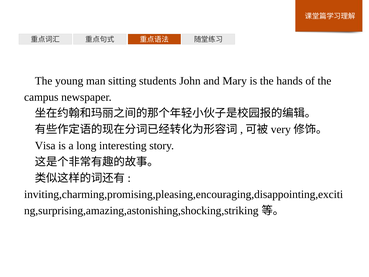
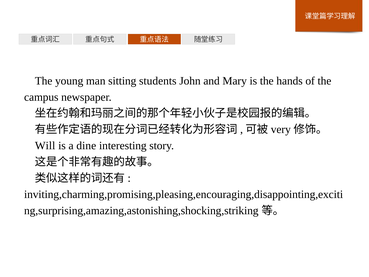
Visa: Visa -> Will (45, 146)
long: long -> dine (86, 146)
